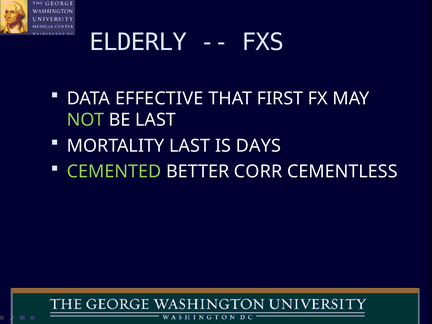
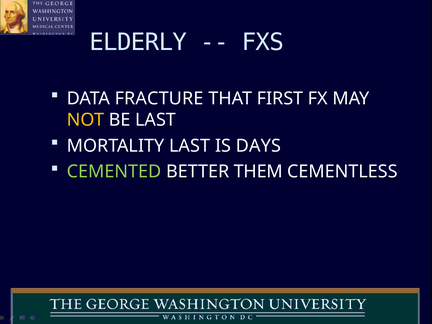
EFFECTIVE: EFFECTIVE -> FRACTURE (159, 98)
NOT colour: light green -> yellow (86, 120)
CORR: CORR -> THEM (258, 172)
